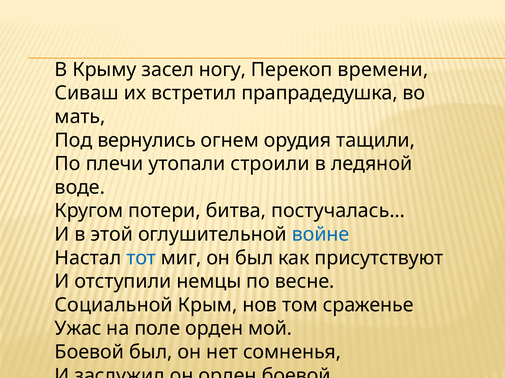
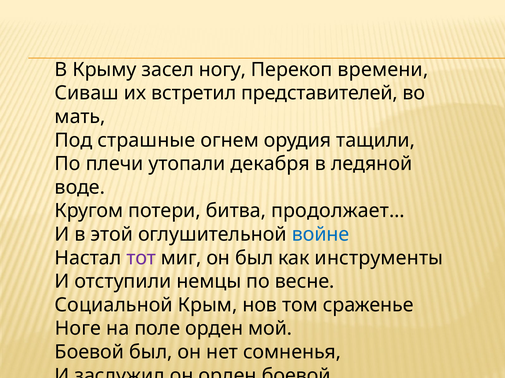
прапрадедушка: прапрадедушка -> представителей (320, 93)
вернулись: вернулись -> страшные (146, 141)
строили: строили -> декабря (270, 164)
постучалась…: постучалась… -> продолжает… (338, 211)
тот colour: blue -> purple (141, 258)
присутствуют: присутствуют -> инструменты (379, 258)
Ужас: Ужас -> Ноге (78, 329)
